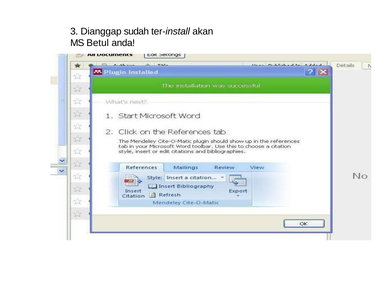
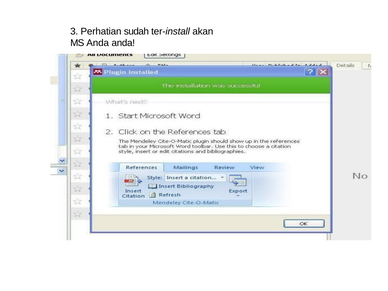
Dianggap: Dianggap -> Perhatian (101, 31)
MS Betul: Betul -> Anda (98, 43)
